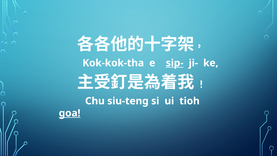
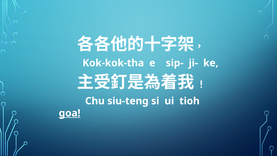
sip- underline: present -> none (175, 63)
